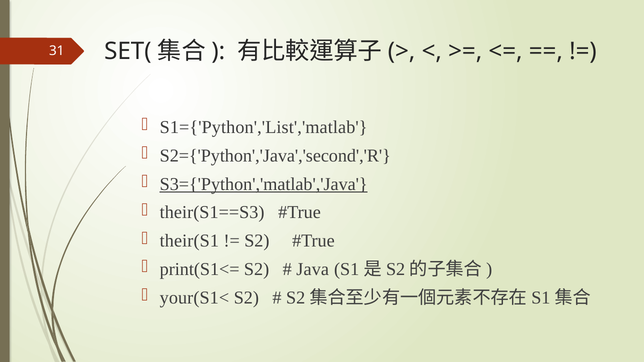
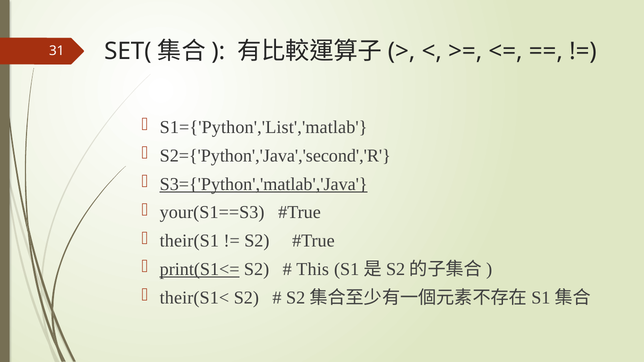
their(S1==S3: their(S1==S3 -> your(S1==S3 (212, 213)
print(S1<= underline: none -> present (200, 270)
Java: Java -> This (313, 270)
your(S1<: your(S1< -> their(S1< (194, 298)
